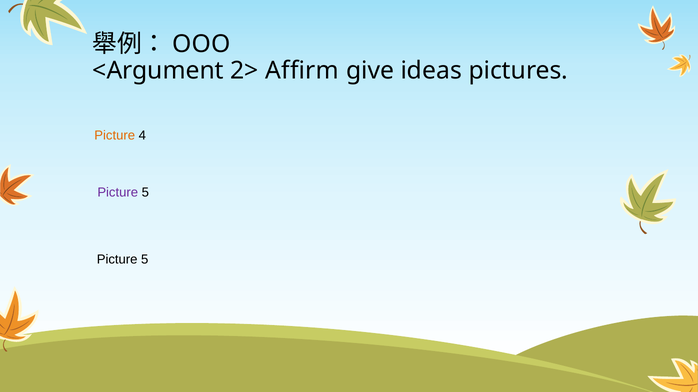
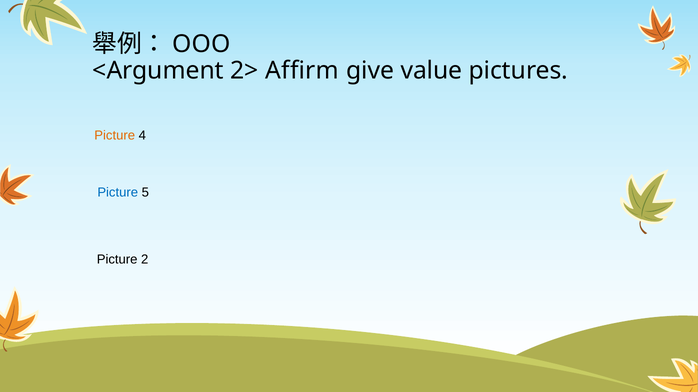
ideas: ideas -> value (431, 71)
Picture colour: purple -> blue (118, 193)
5: 5 -> 2 (145, 260)
